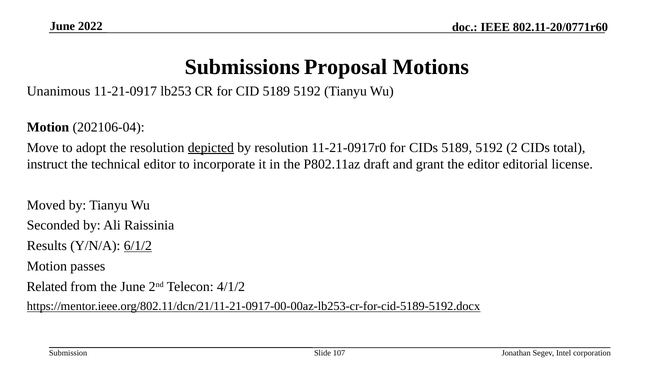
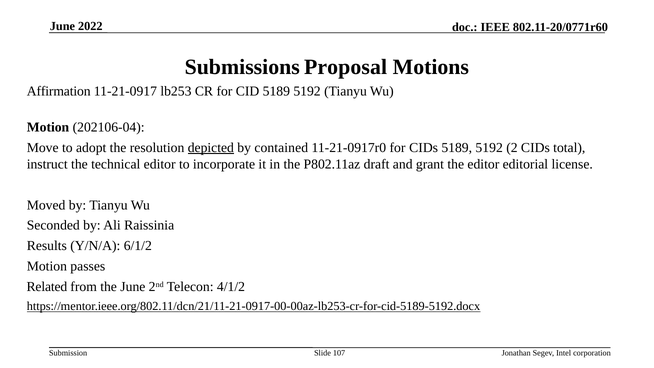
Unanimous: Unanimous -> Affirmation (59, 91)
by resolution: resolution -> contained (281, 148)
6/1/2 underline: present -> none (138, 246)
